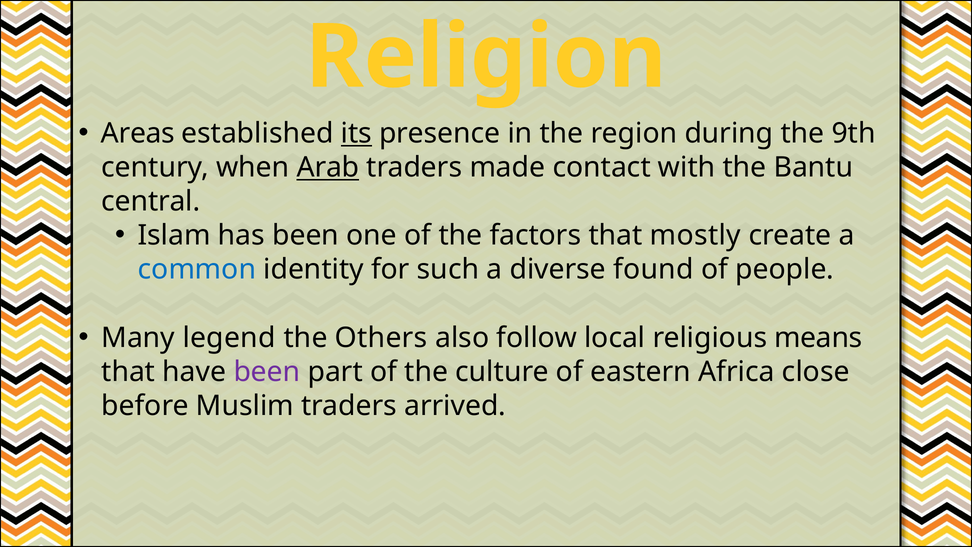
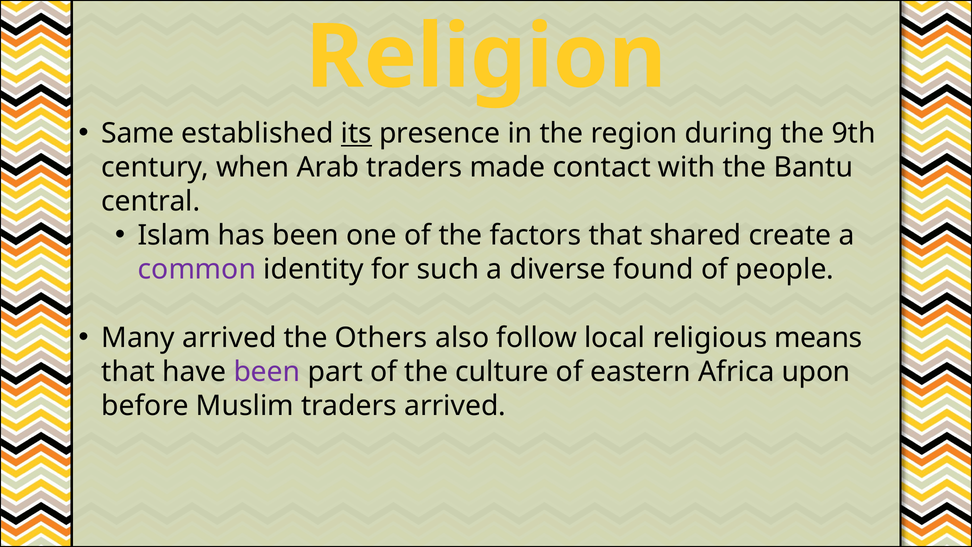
Areas: Areas -> Same (138, 133)
Arab underline: present -> none (328, 167)
mostly: mostly -> shared (695, 235)
common colour: blue -> purple (197, 269)
Many legend: legend -> arrived (229, 338)
close: close -> upon (816, 372)
